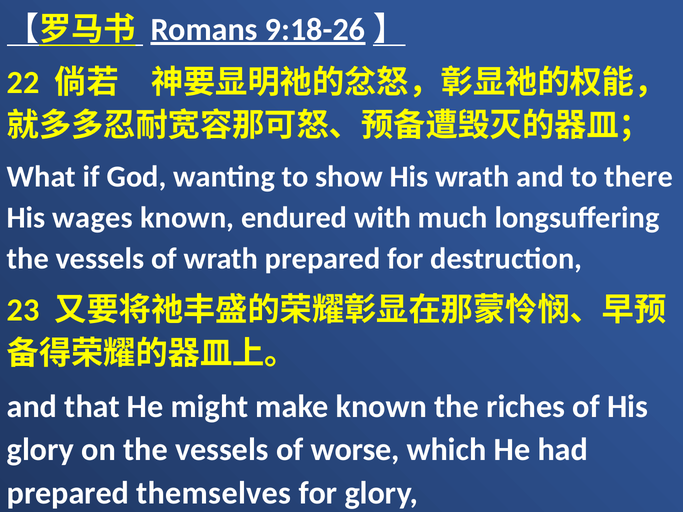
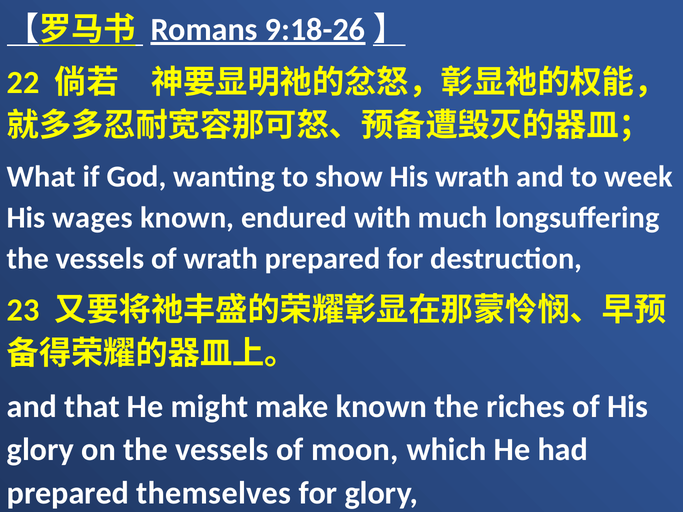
there: there -> week (638, 177)
worse: worse -> moon (355, 450)
